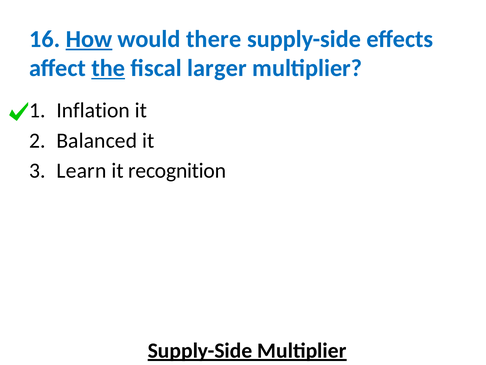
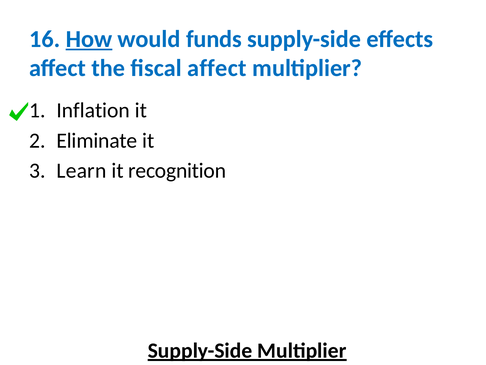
there: there -> funds (214, 39)
the underline: present -> none (108, 68)
fiscal larger: larger -> affect (217, 68)
Balanced: Balanced -> Eliminate (97, 140)
